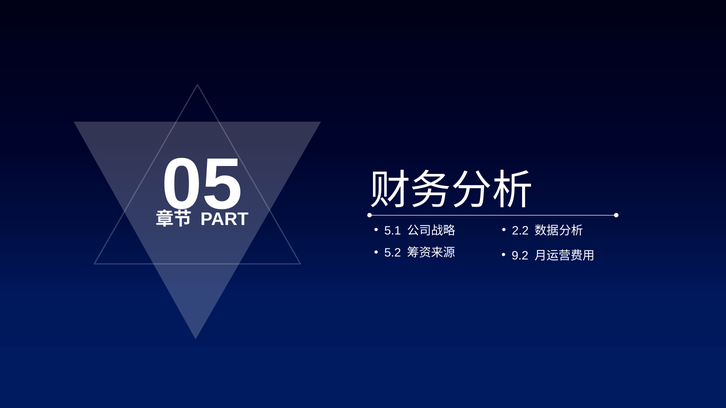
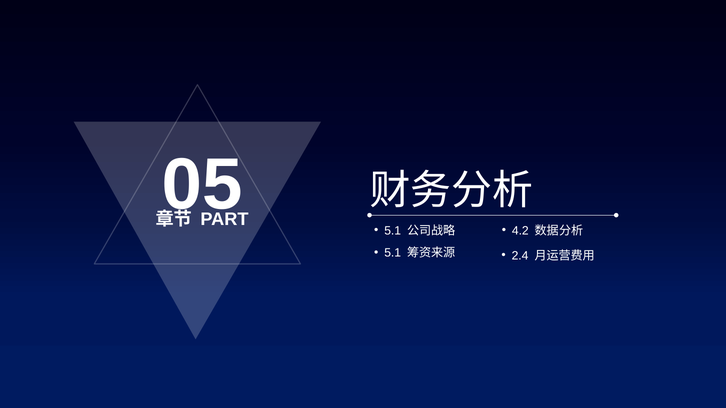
2.2: 2.2 -> 4.2 (520, 231)
5.2: 5.2 -> 5.1 (393, 253)
9.2: 9.2 -> 2.4 (520, 256)
